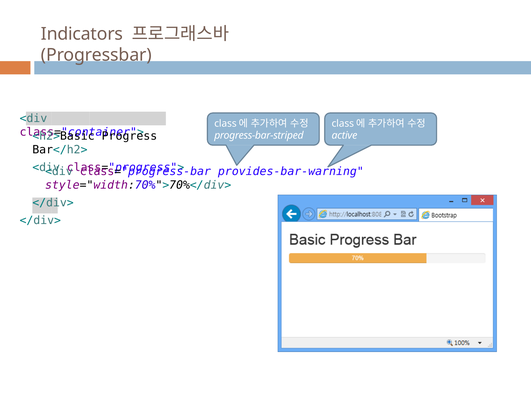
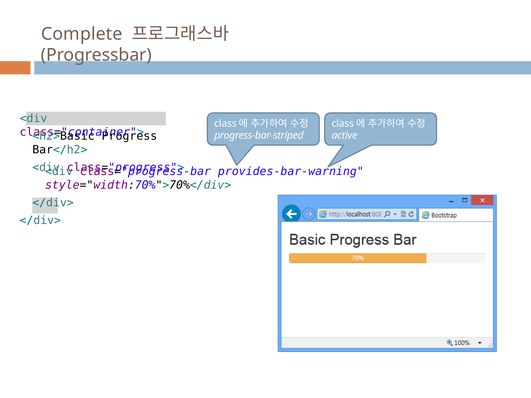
Indicators: Indicators -> Complete (82, 34)
